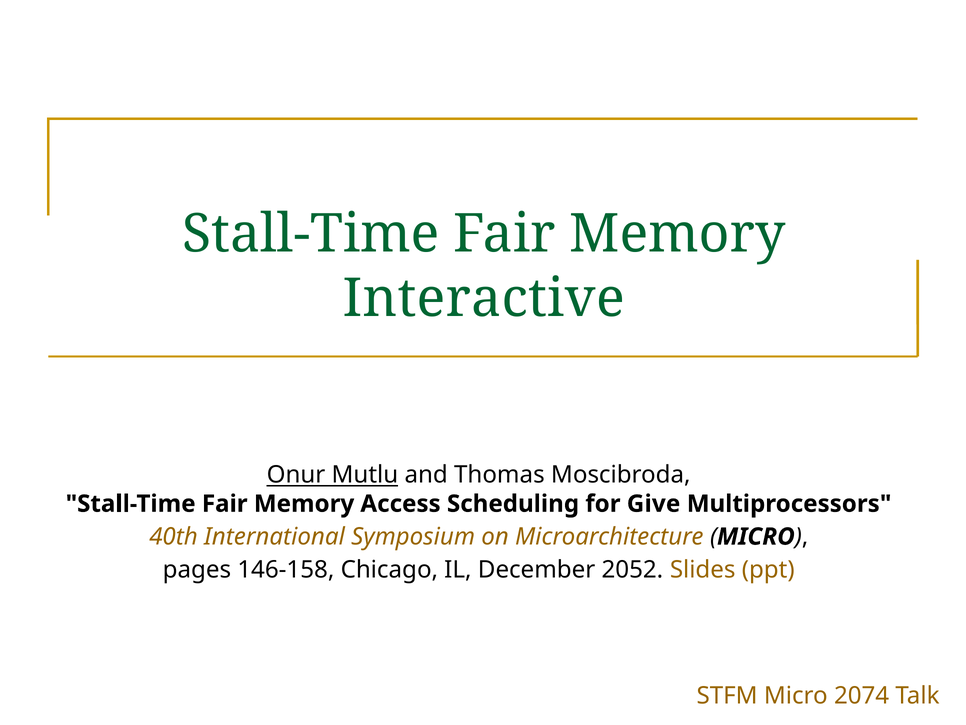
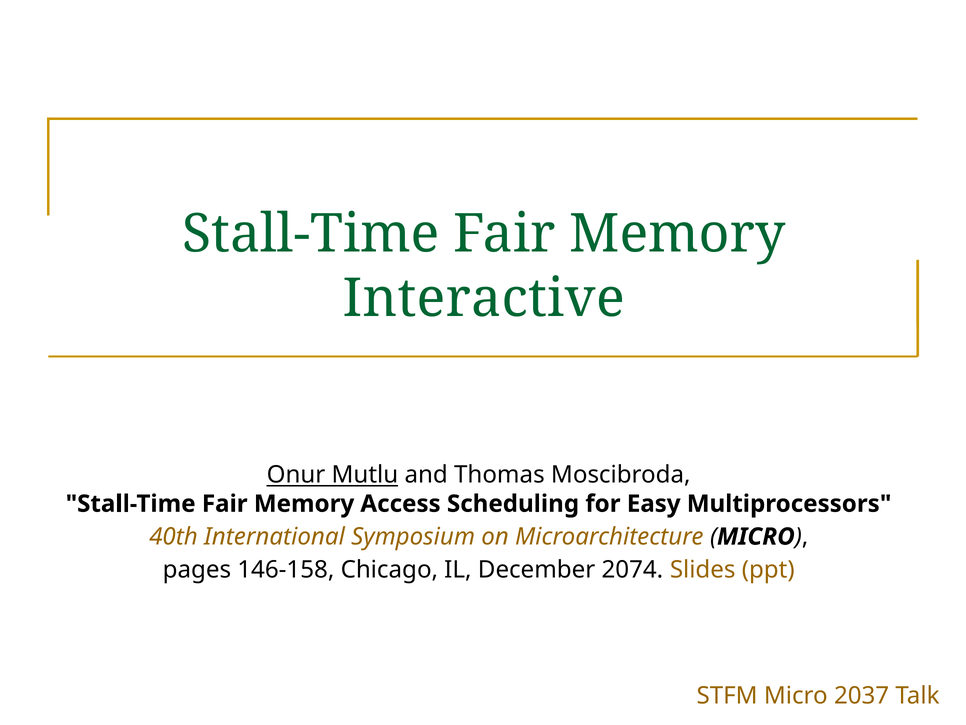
Give: Give -> Easy (654, 503)
2052: 2052 -> 2074 (632, 569)
2074: 2074 -> 2037 (862, 695)
